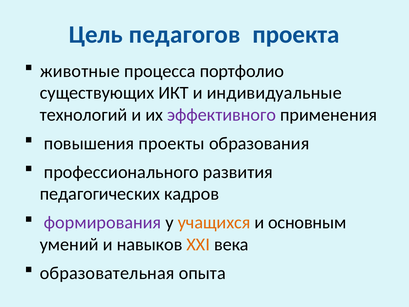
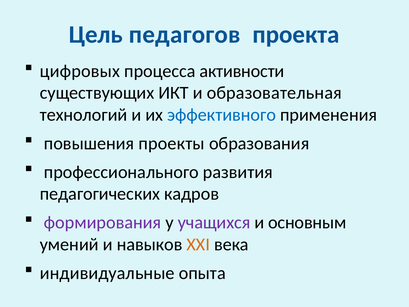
животные: животные -> цифровых (80, 71)
портфолио: портфолио -> активности (242, 71)
индивидуальные: индивидуальные -> образовательная (274, 93)
эффективного colour: purple -> blue (222, 115)
учащихся colour: orange -> purple (214, 222)
образовательная: образовательная -> индивидуальные (107, 273)
